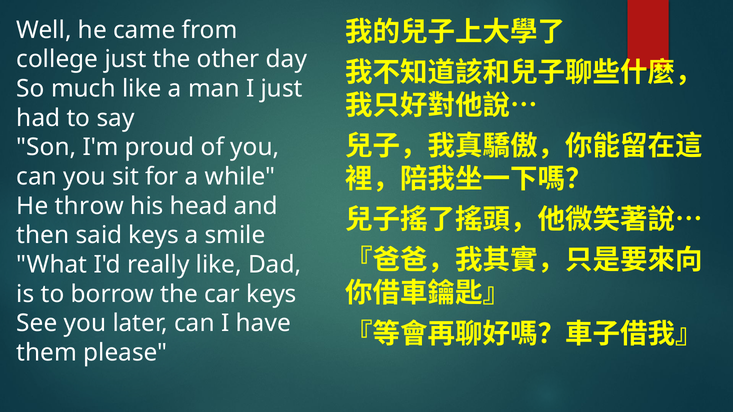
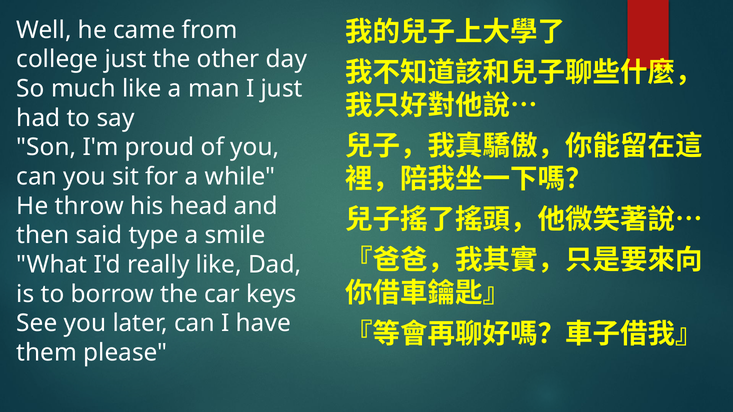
said keys: keys -> type (154, 236)
